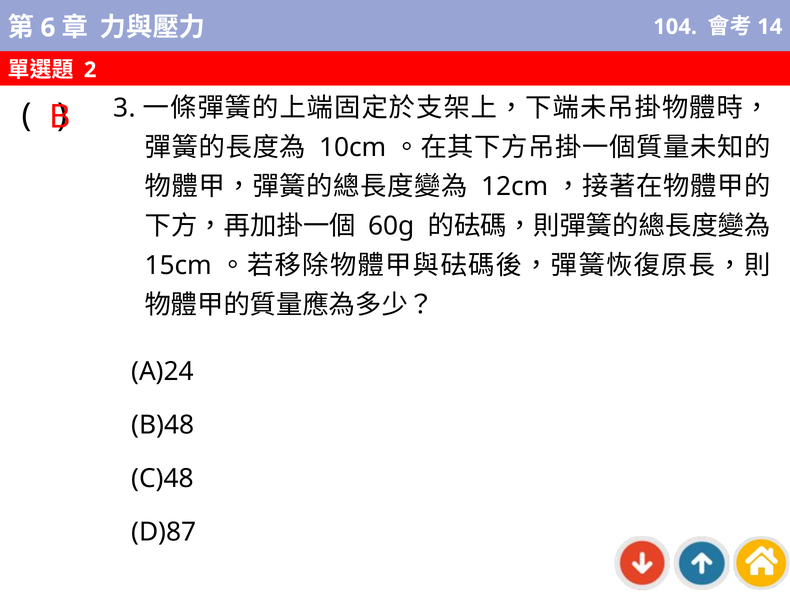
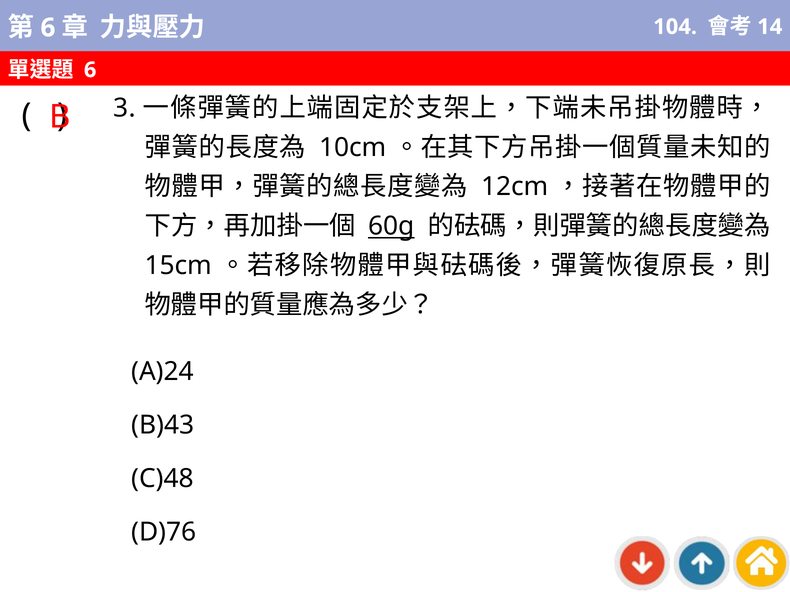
2: 2 -> 6 (90, 70)
60g underline: none -> present (391, 226)
B)48: B)48 -> B)43 (163, 425)
D)87: D)87 -> D)76 (164, 532)
